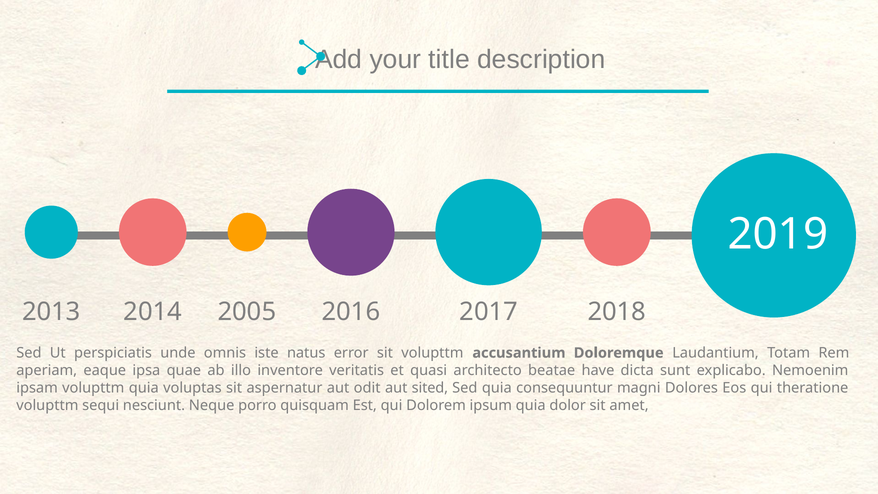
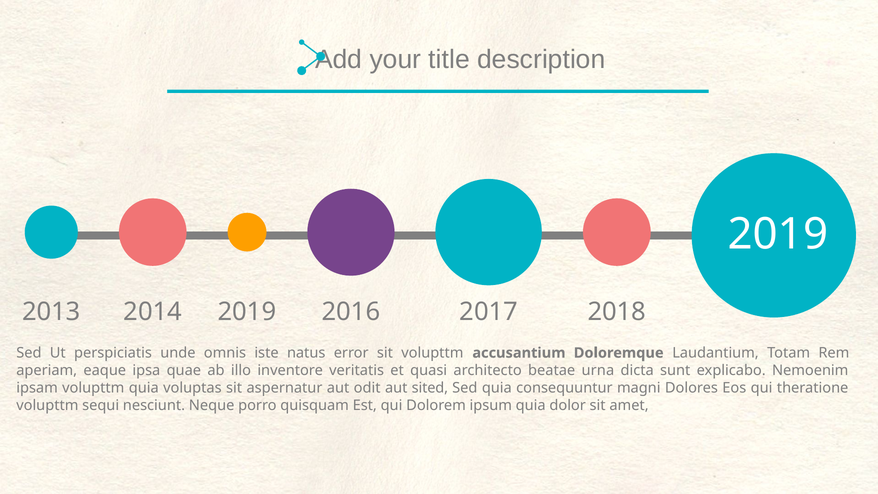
2005: 2005 -> 2019 (247, 312)
have: have -> urna (598, 370)
